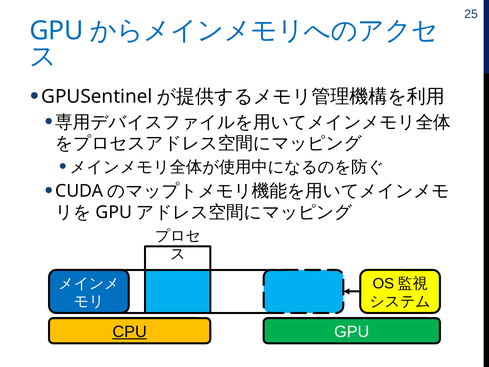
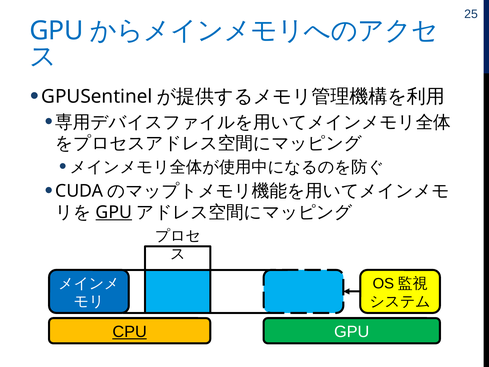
GPU underline: none -> present (114, 212)
